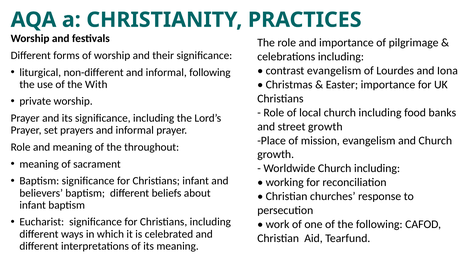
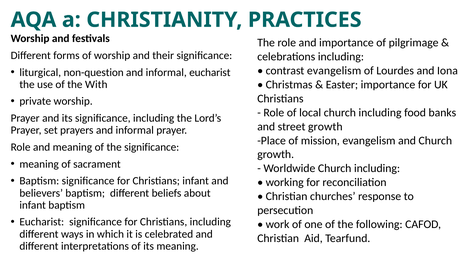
non-different: non-different -> non-question (94, 73)
informal following: following -> eucharist (210, 73)
the throughout: throughout -> significance (152, 148)
